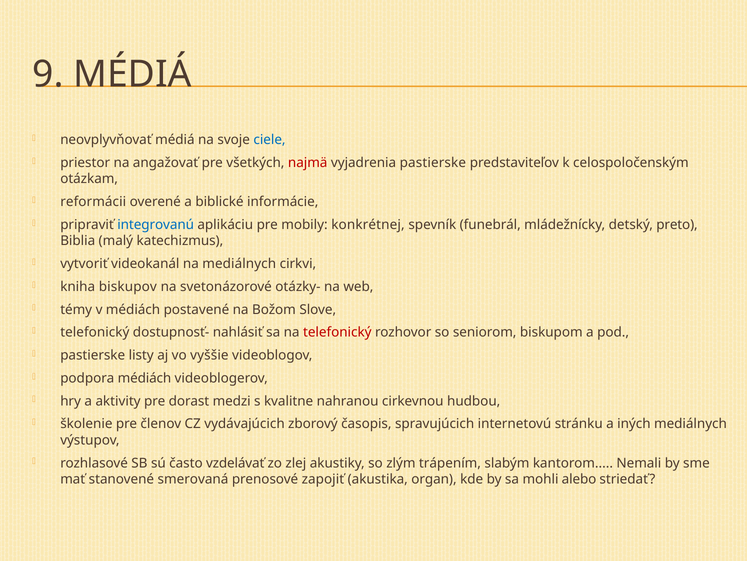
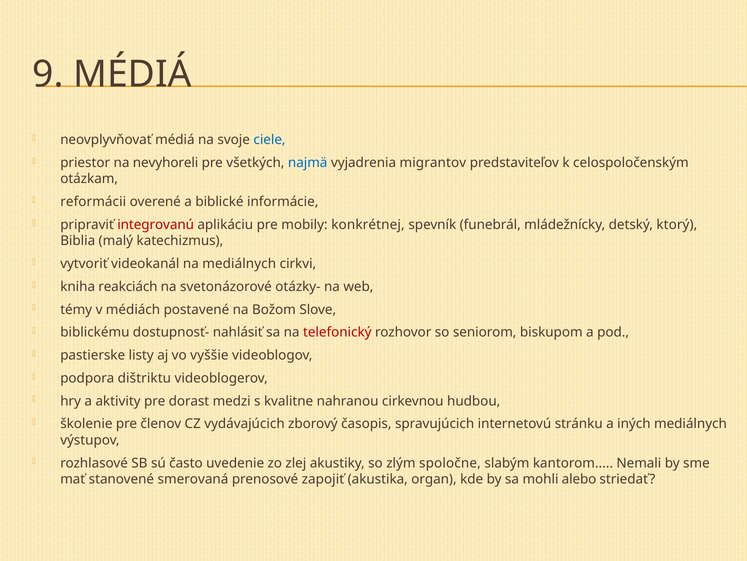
angažovať: angažovať -> nevyhoreli (166, 163)
najmä colour: red -> blue (308, 163)
vyjadrenia pastierske: pastierske -> migrantov (433, 163)
integrovanú colour: blue -> red (156, 224)
preto: preto -> ktorý (677, 224)
biskupov: biskupov -> reakciách (128, 286)
telefonický: telefonický -> biblickému (95, 332)
podpora médiách: médiách -> dištriktu (144, 378)
vzdelávať: vzdelávať -> uvedenie (235, 463)
trápením: trápením -> spoločne (450, 463)
